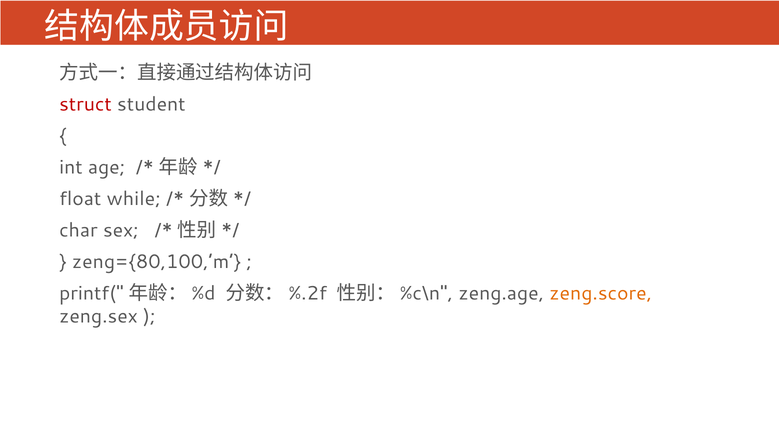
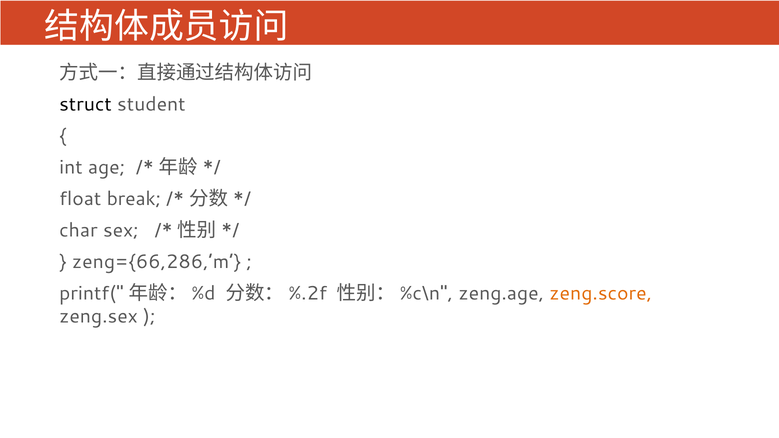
struct colour: red -> black (85, 104)
while: while -> break (134, 199)
zeng={80,100,’m: zeng={80,100,’m -> zeng={66,286,’m (157, 262)
